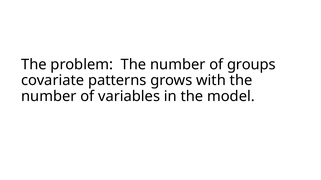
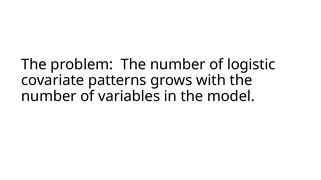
groups: groups -> logistic (251, 65)
